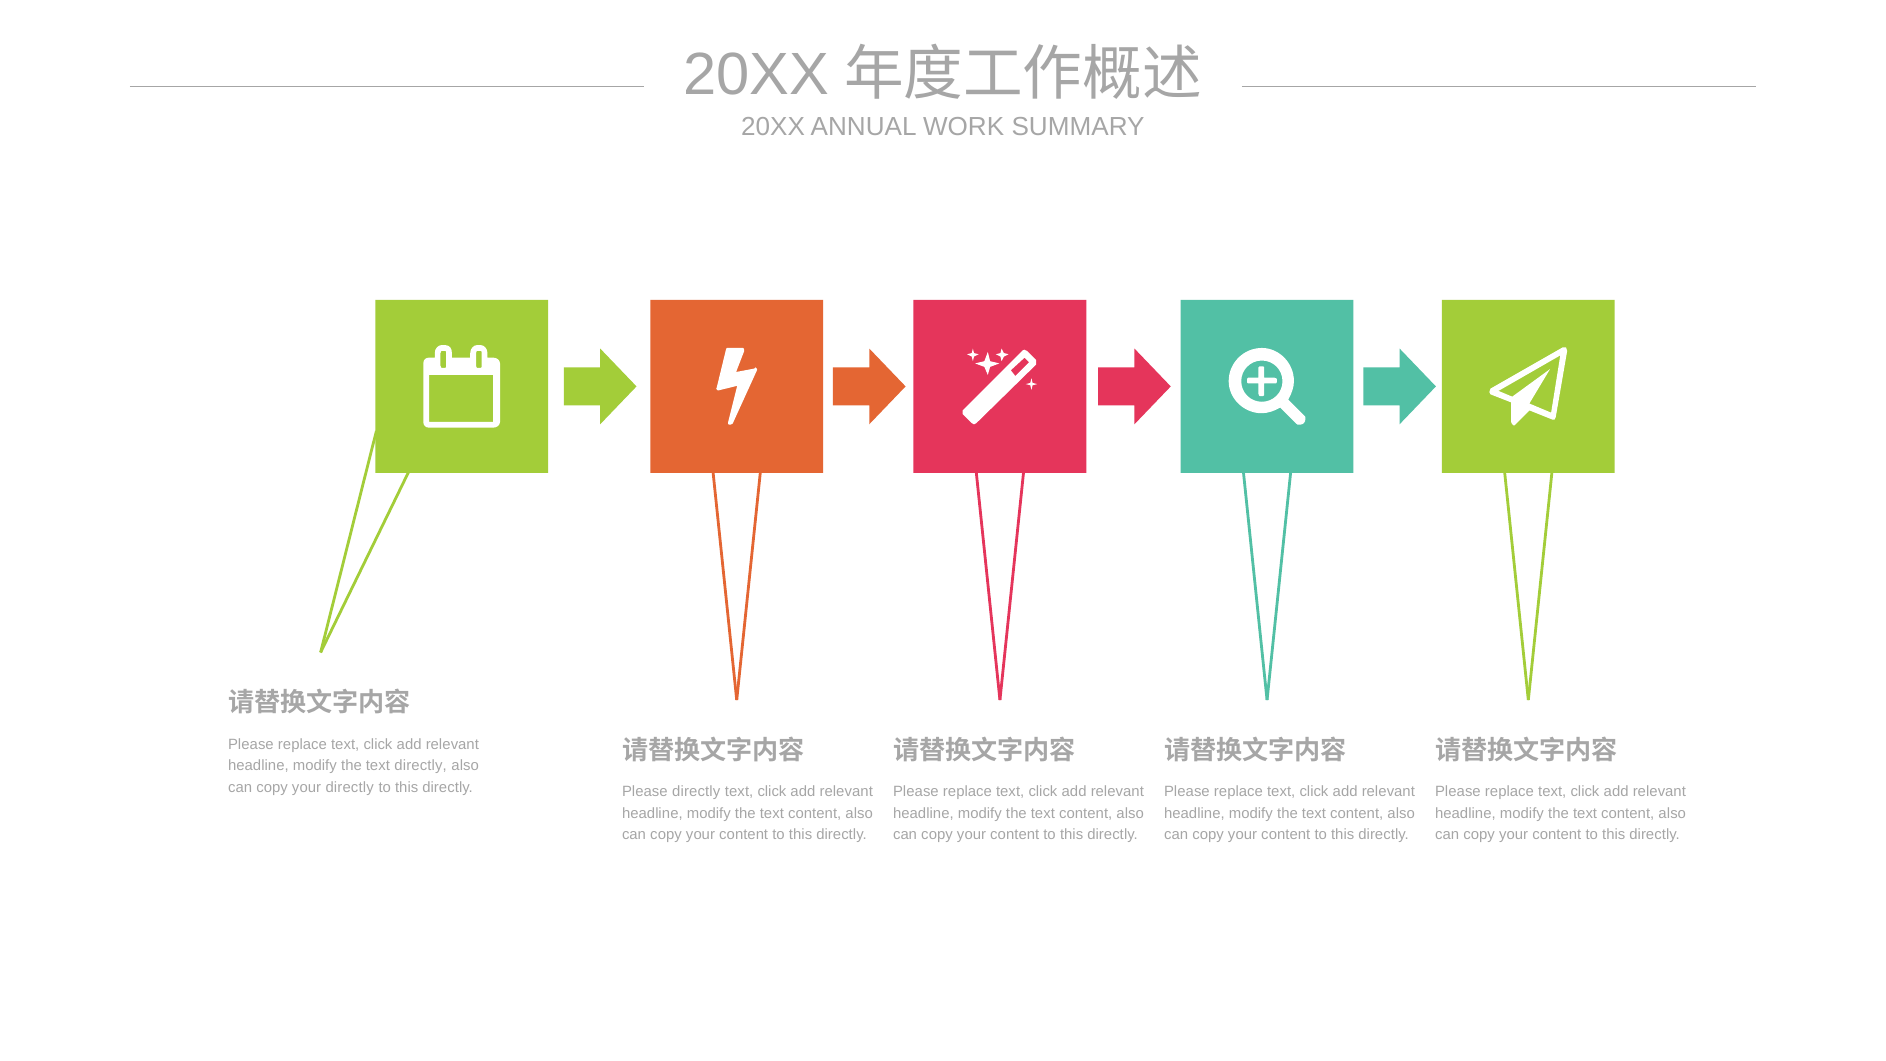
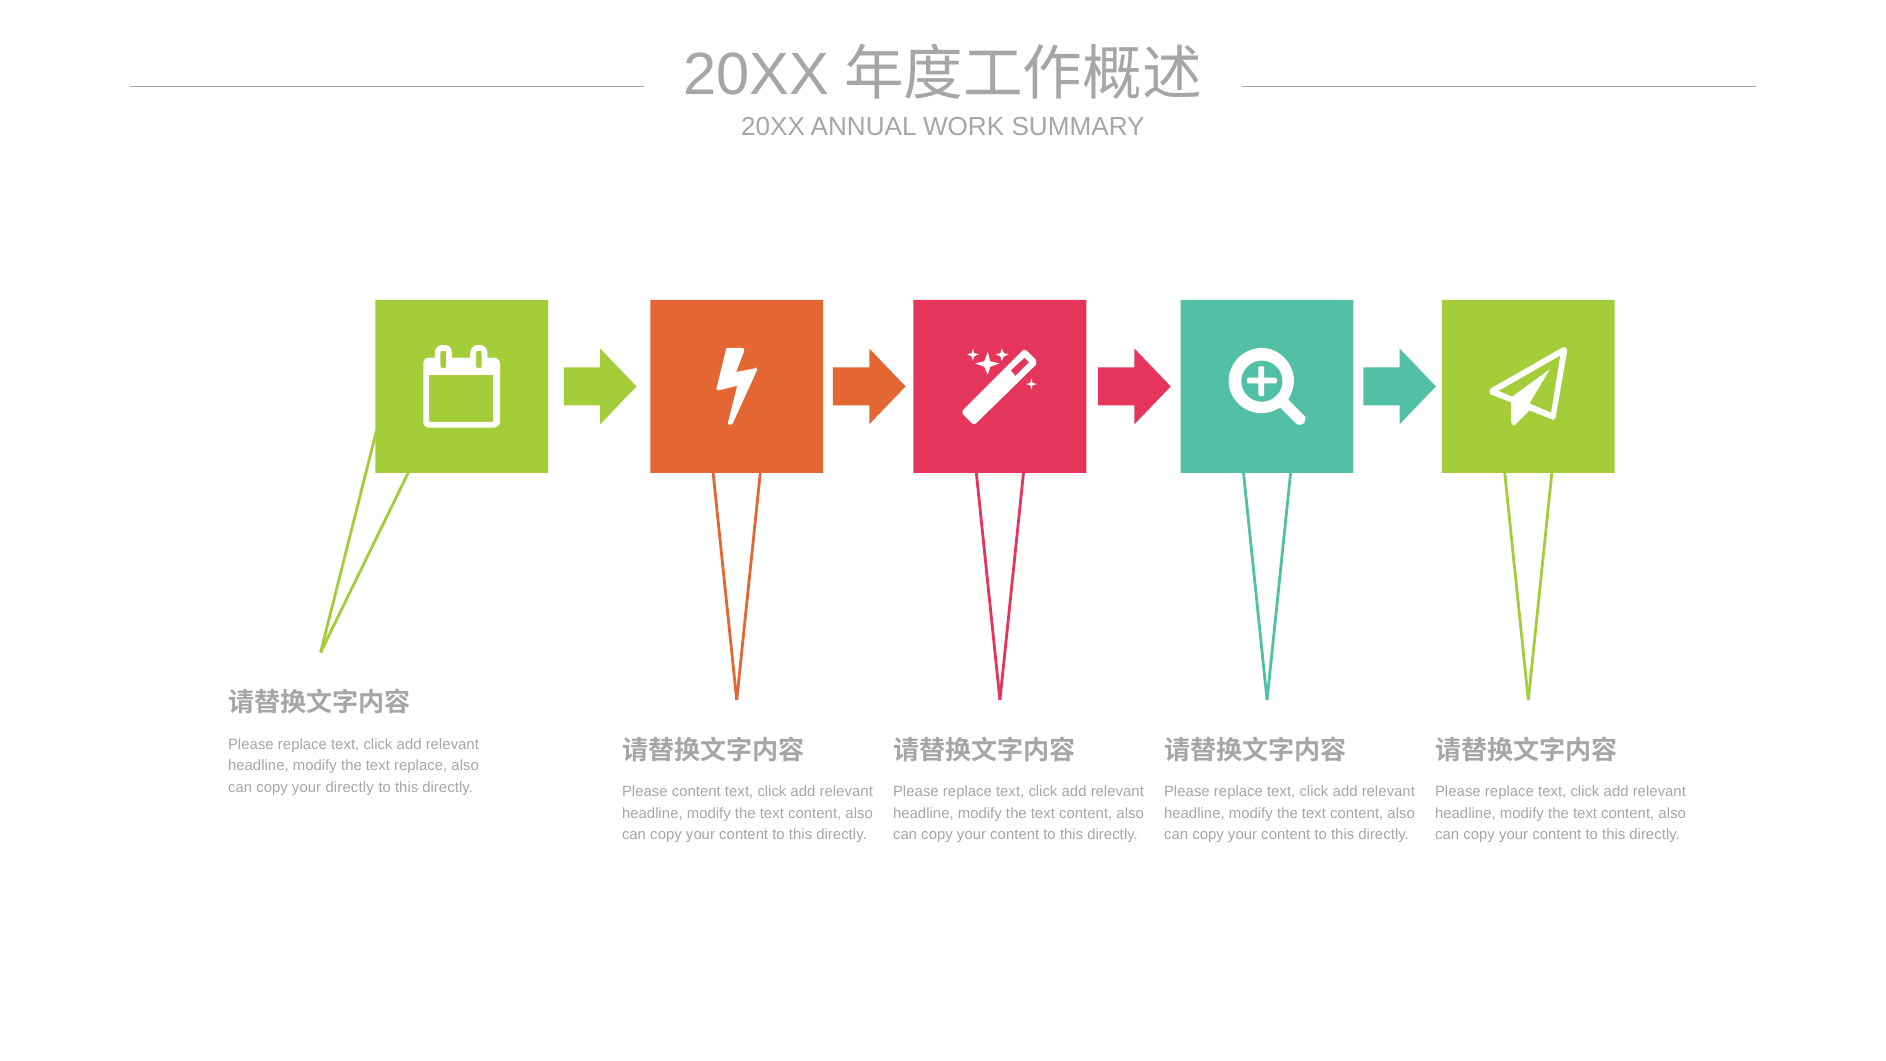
text directly: directly -> replace (421, 766)
Please directly: directly -> content (696, 792)
